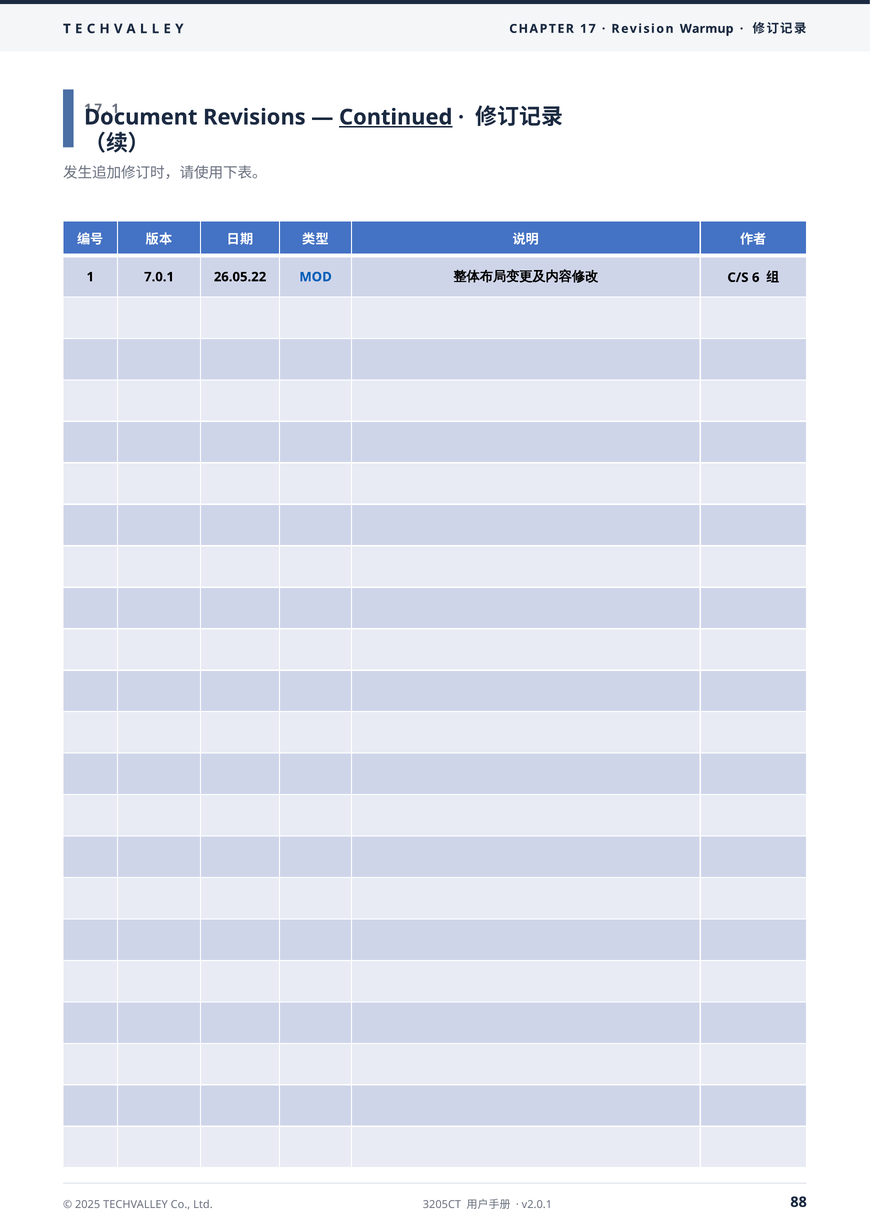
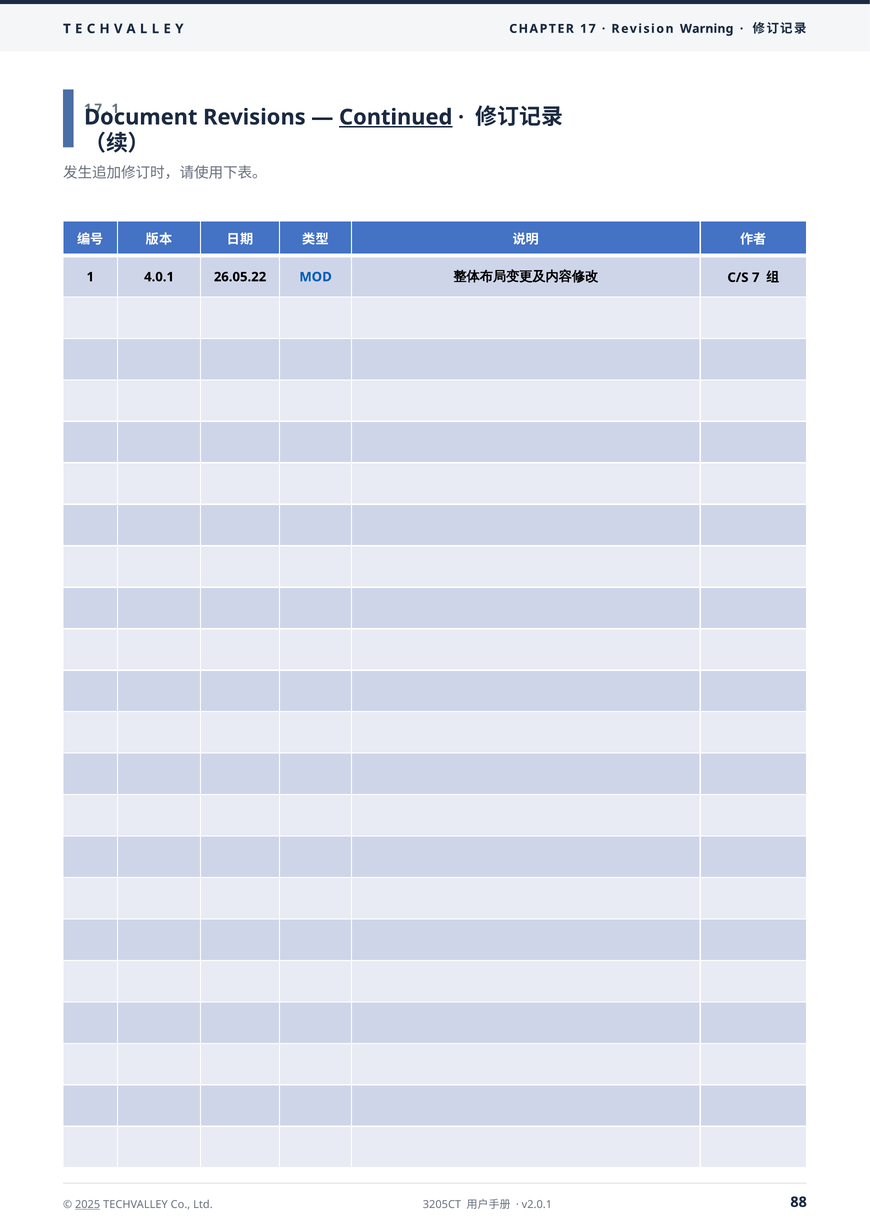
Warmup: Warmup -> Warning (707, 29)
7.0.1: 7.0.1 -> 4.0.1 (159, 277)
6: 6 -> 7 (756, 277)
2025 underline: none -> present (88, 1204)
